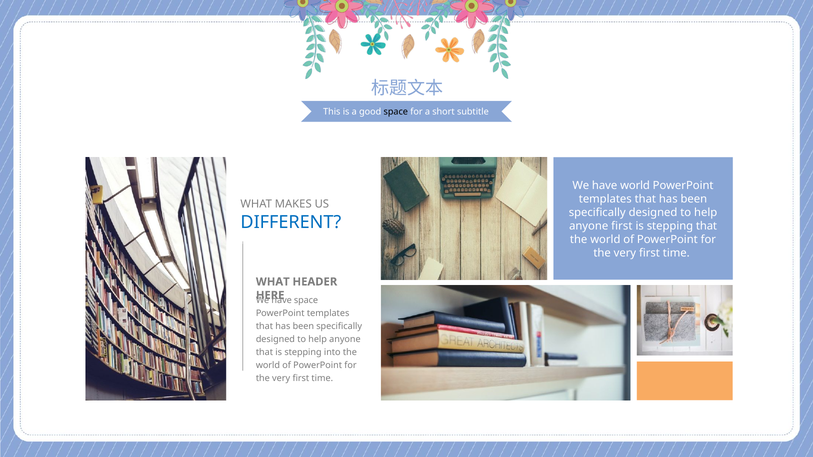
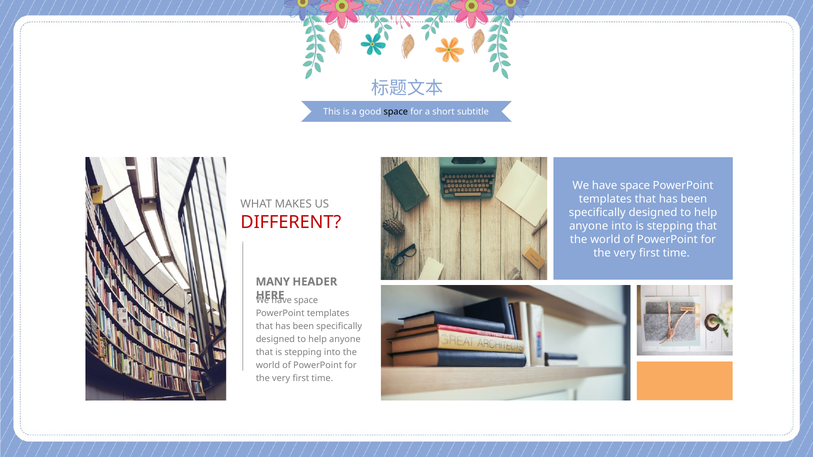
world: world -> space (635, 186)
DIFFERENT colour: blue -> red (291, 222)
anyone first: first -> into (622, 226)
WHAT: WHAT -> MANY (273, 282)
